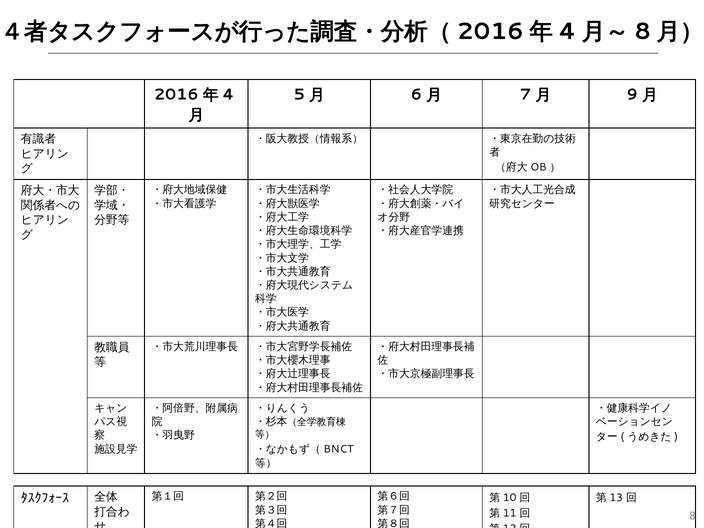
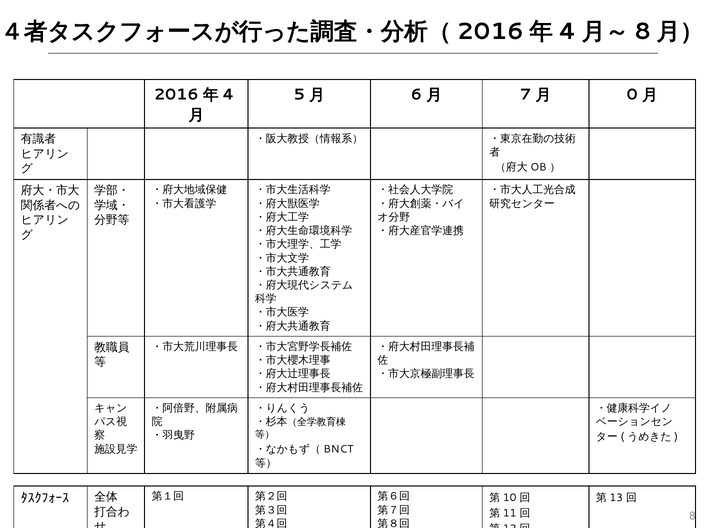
9: 9 -> 0 (632, 95)
